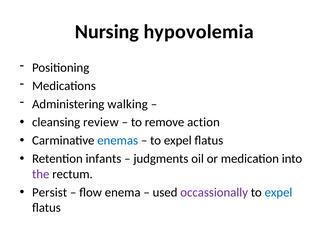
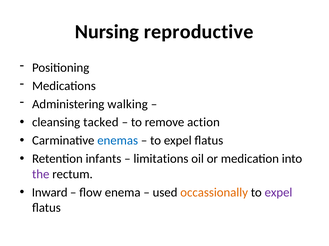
hypovolemia: hypovolemia -> reproductive (199, 32)
review: review -> tacked (101, 123)
judgments: judgments -> limitations (161, 159)
Persist: Persist -> Inward (50, 193)
occassionally colour: purple -> orange (214, 193)
expel colour: blue -> purple (278, 193)
